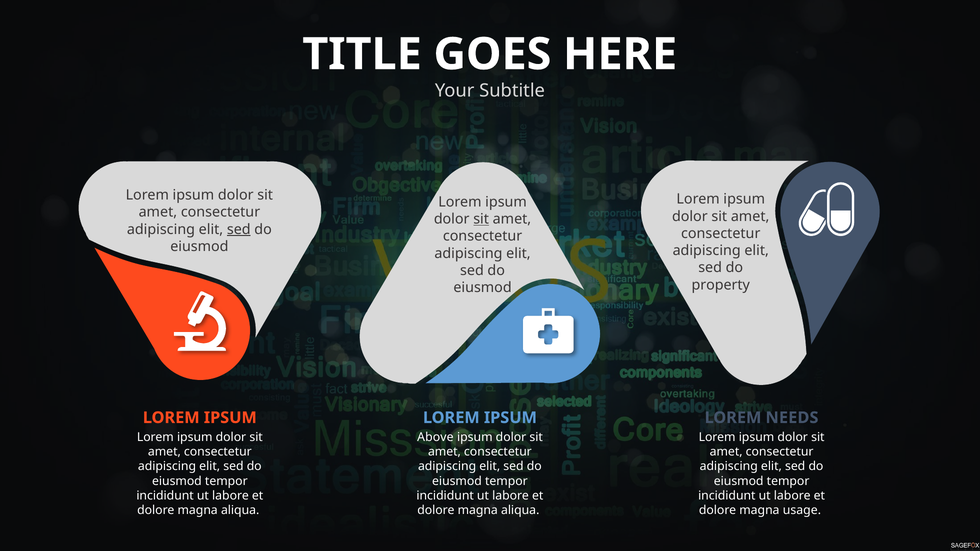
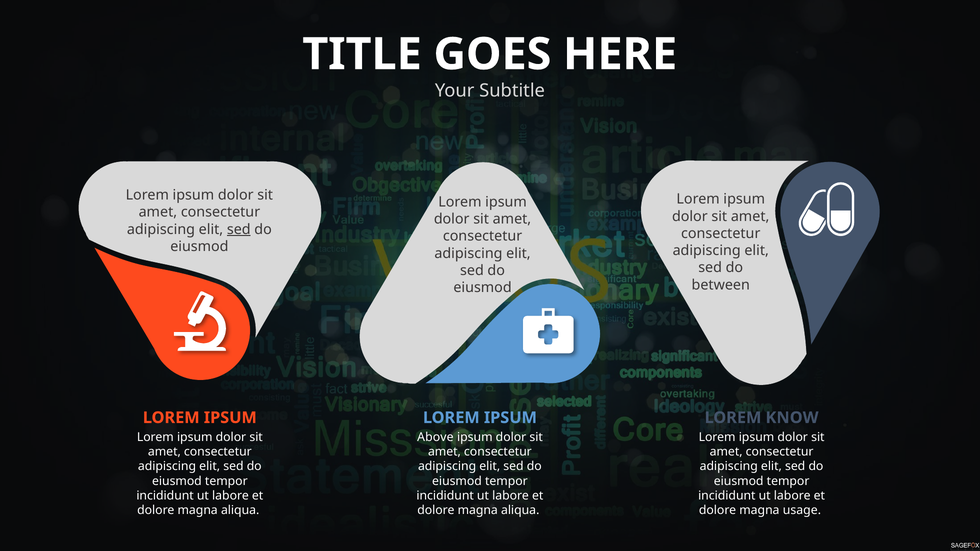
sit underline: present -> none (481, 219)
property: property -> between (721, 285)
NEEDS: NEEDS -> KNOW (792, 418)
